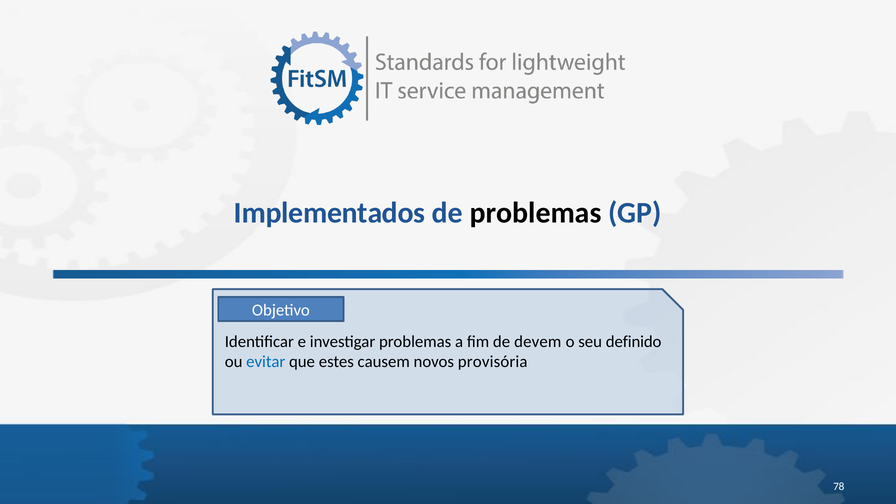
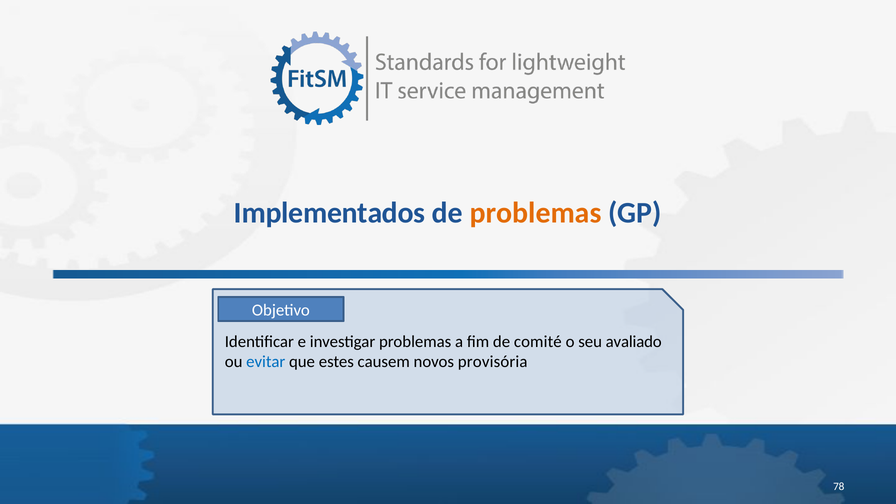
problemas colour: black -> orange (536, 213)
devem: devem -> comité (538, 341)
definido: definido -> avaliado (634, 341)
